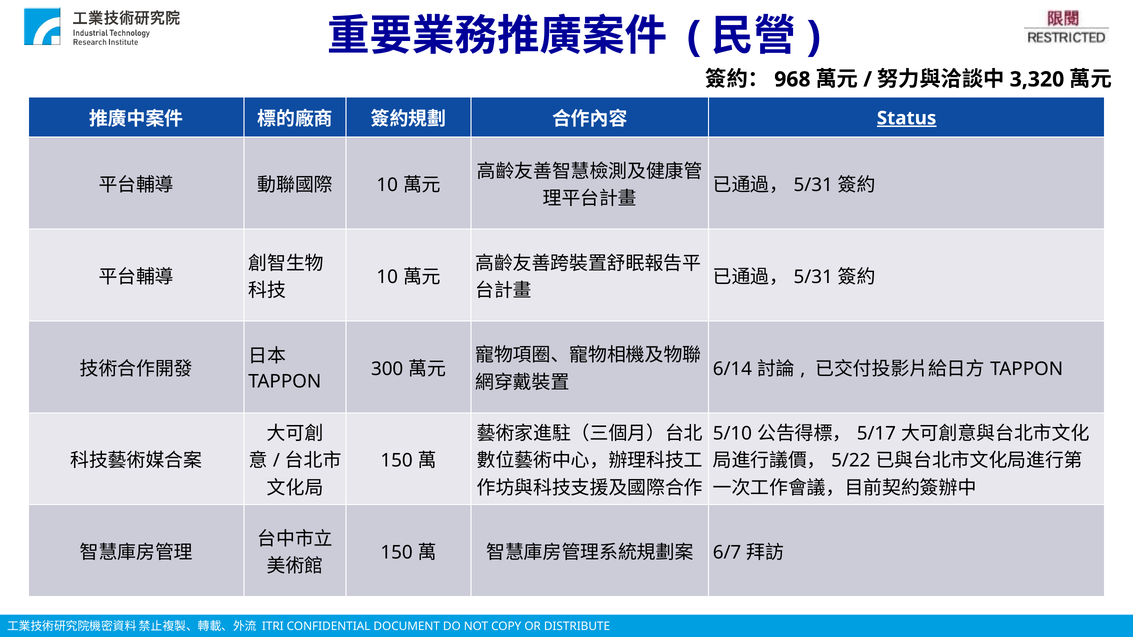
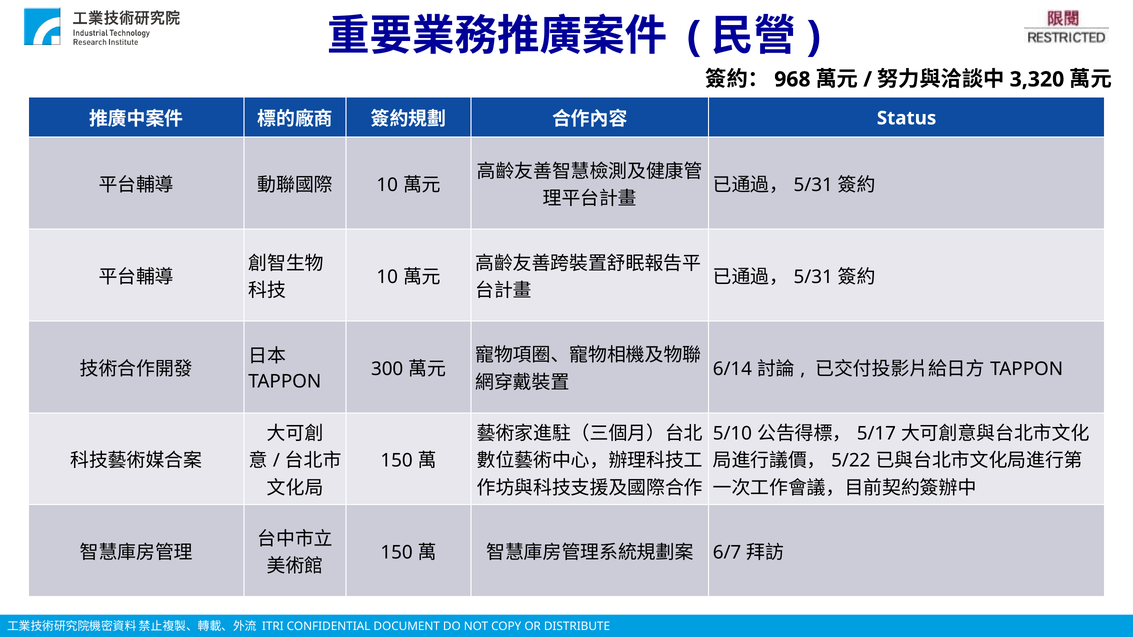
Status underline: present -> none (907, 118)
